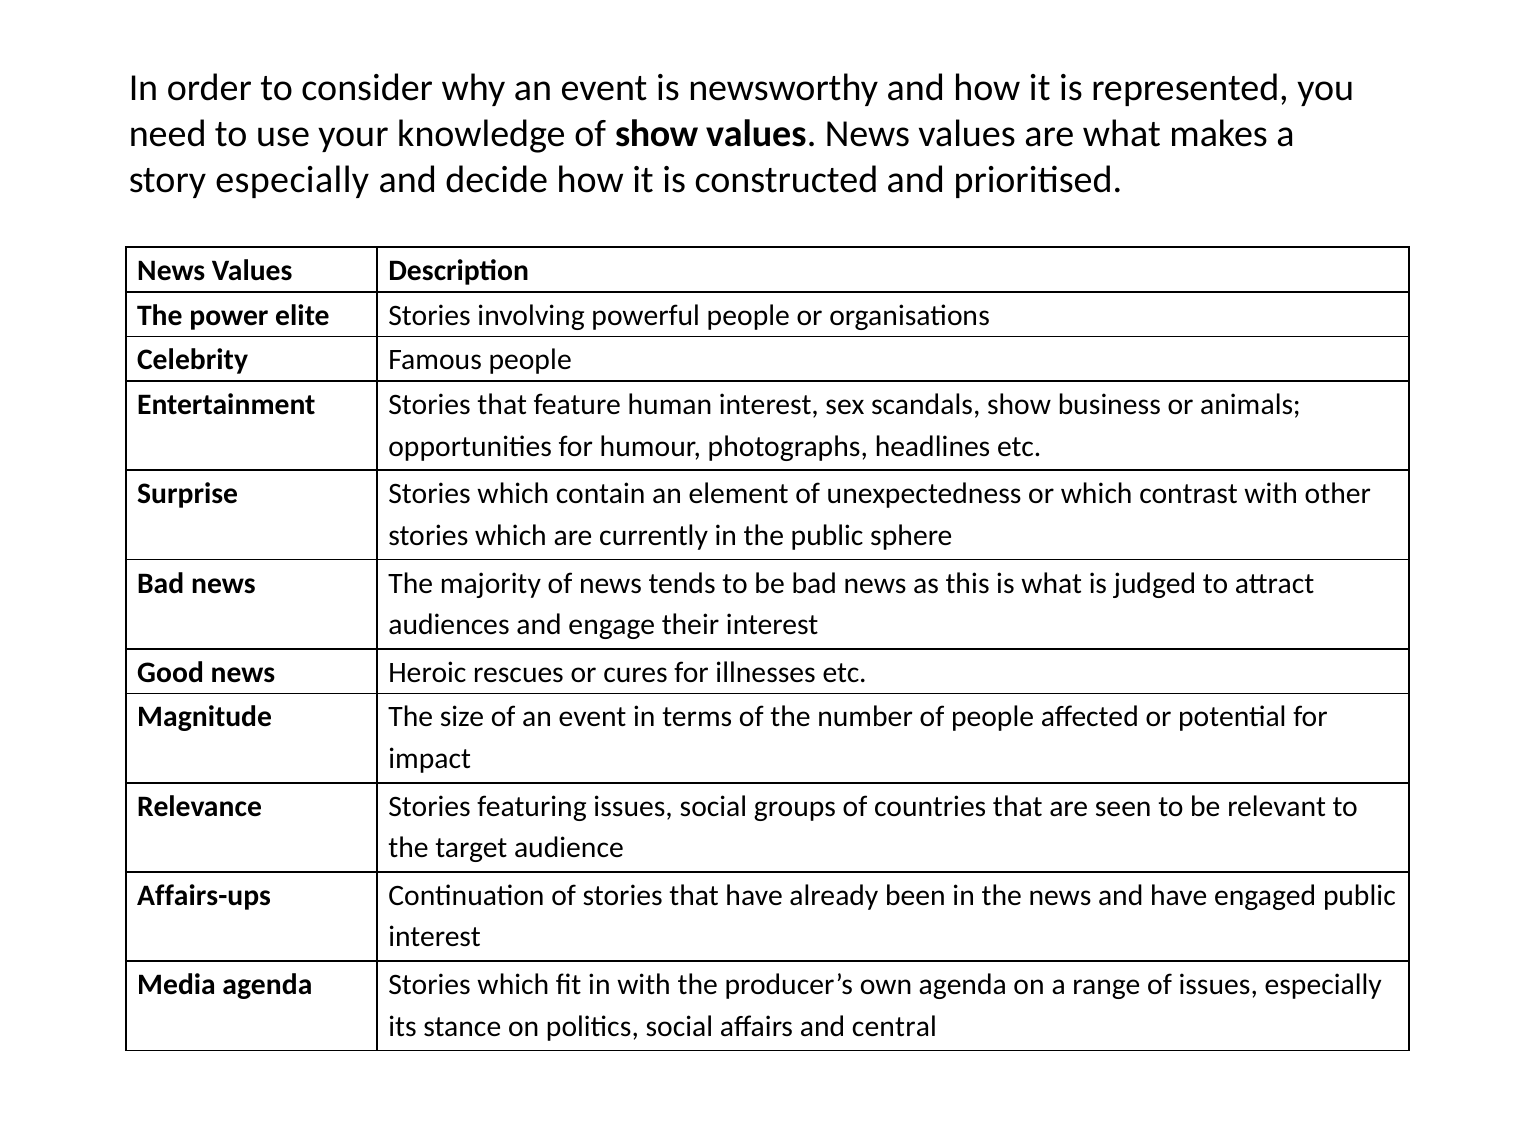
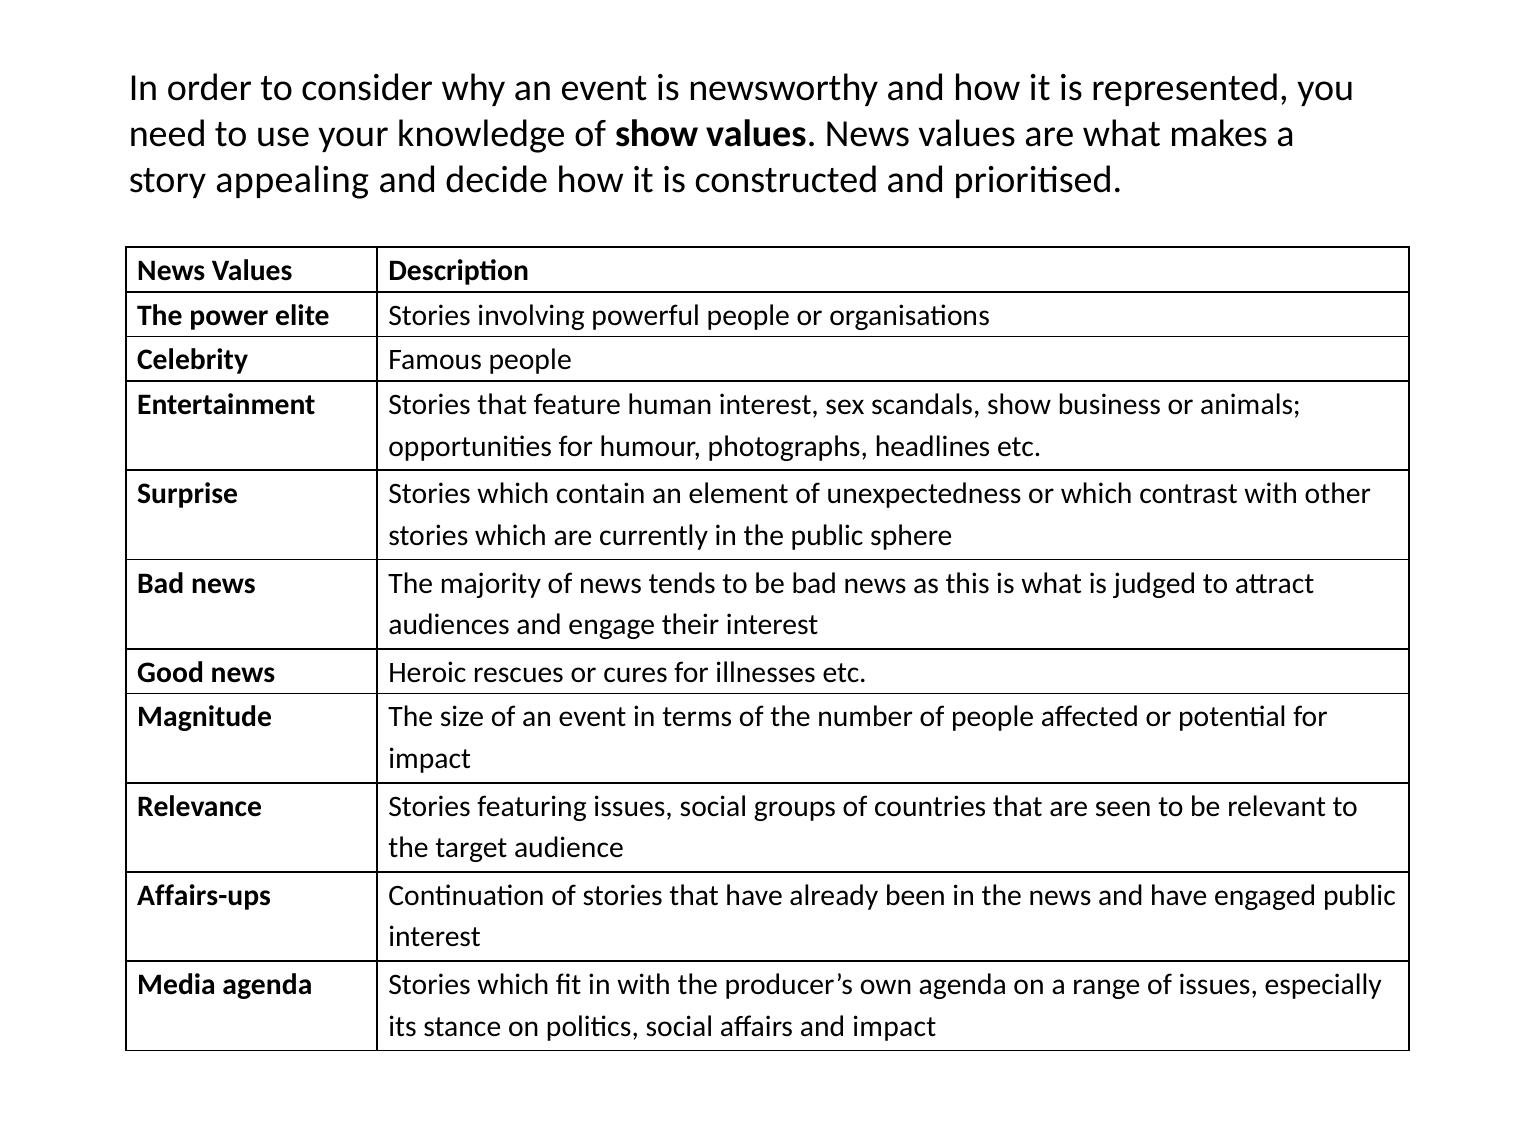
story especially: especially -> appealing (292, 180)
and central: central -> impact (894, 1027)
